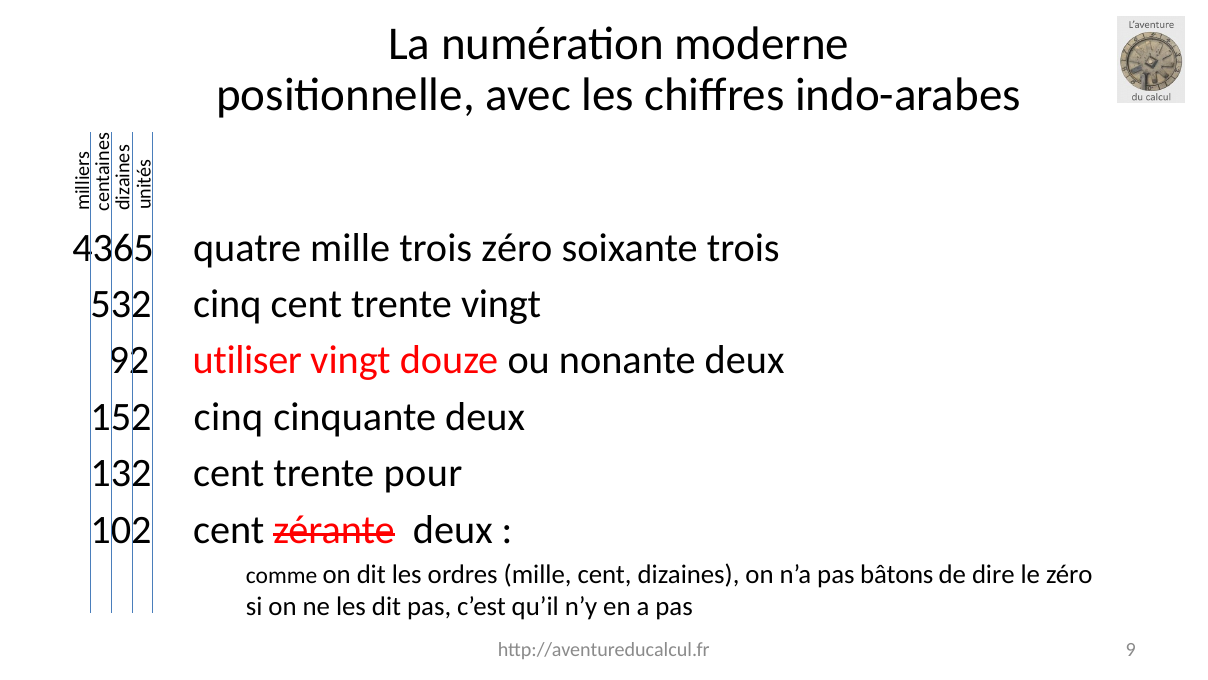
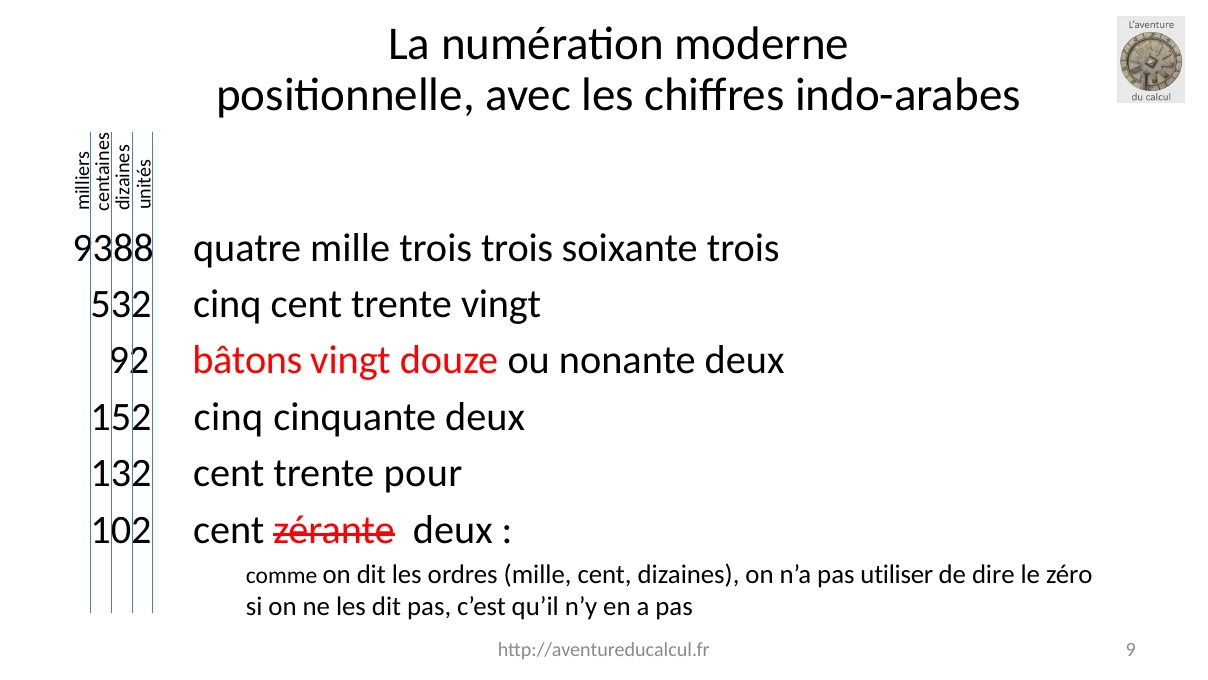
4365: 4365 -> 9388 (113, 248)
trois zéro: zéro -> trois (517, 248)
utiliser: utiliser -> bâtons (247, 360)
bâtons: bâtons -> utiliser (897, 574)
